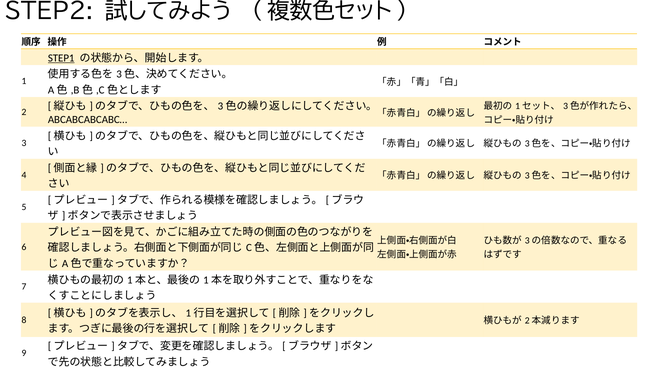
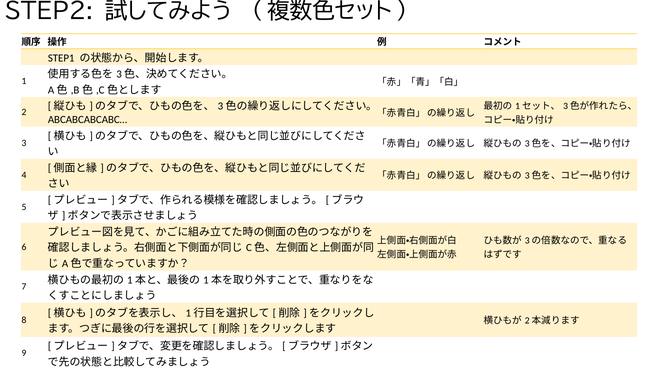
STEP1 underline: present -> none (61, 58)
